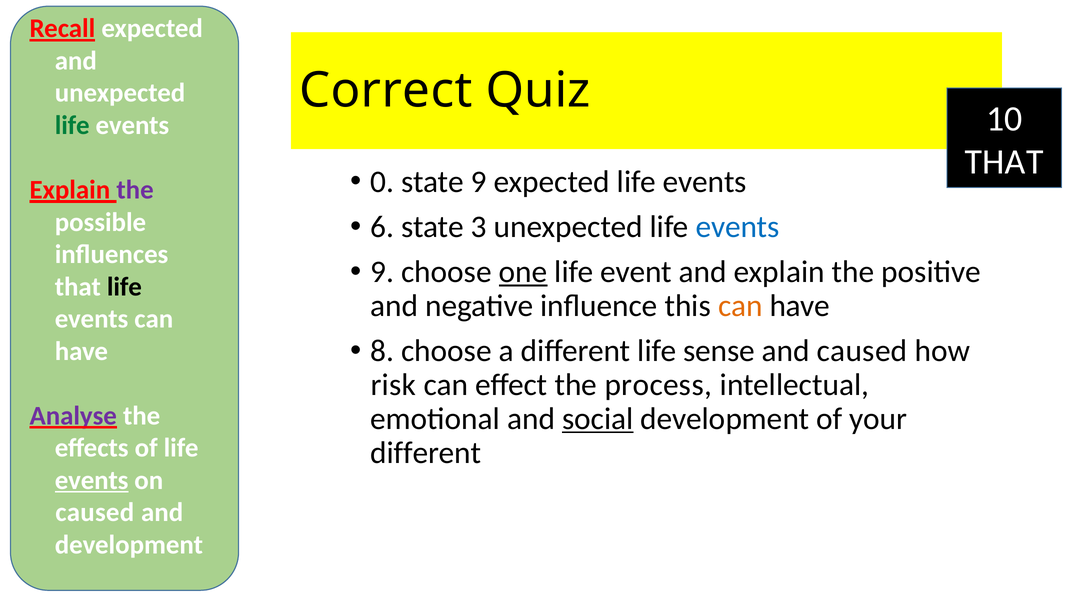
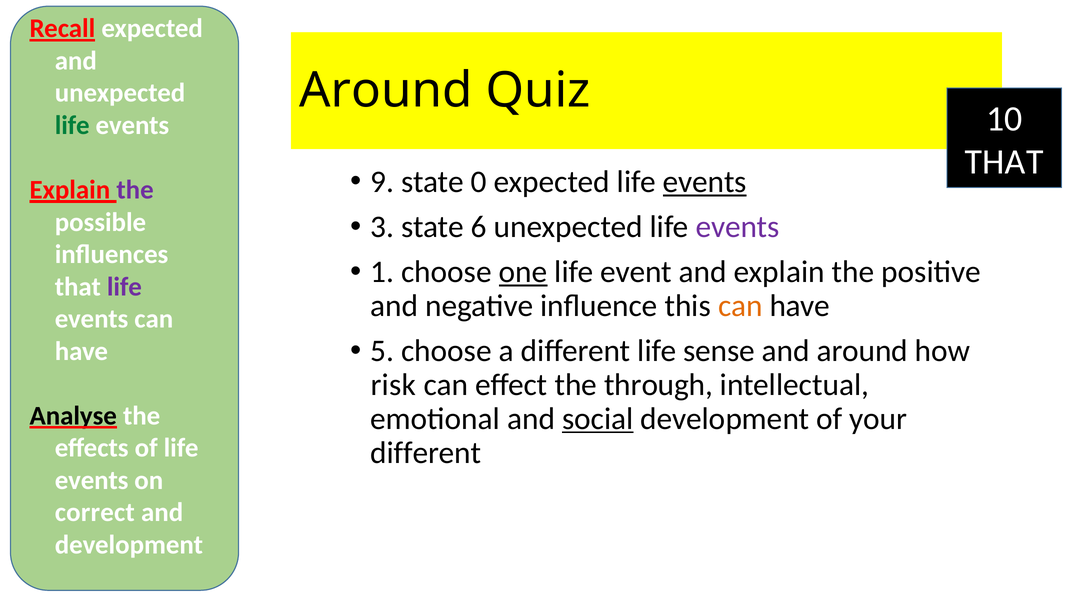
Correct: Correct -> Around (386, 90)
0: 0 -> 9 (382, 182)
state 9: 9 -> 0 (479, 182)
events underline: none -> present (705, 182)
6: 6 -> 3 (382, 227)
3: 3 -> 6 (479, 227)
events colour: blue -> purple (738, 227)
9: 9 -> 1 (382, 272)
life colour: black -> purple (124, 287)
8: 8 -> 5 (382, 351)
and caused: caused -> around (862, 351)
process: process -> through (659, 385)
Analyse colour: purple -> black (73, 416)
events underline: present -> none (92, 480)
caused: caused -> correct (95, 513)
